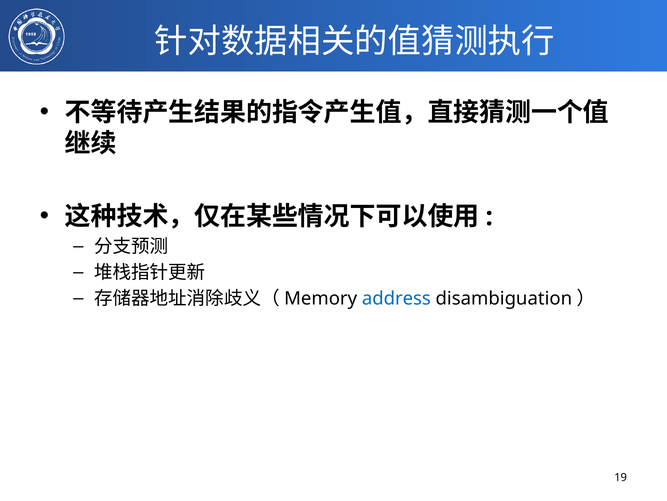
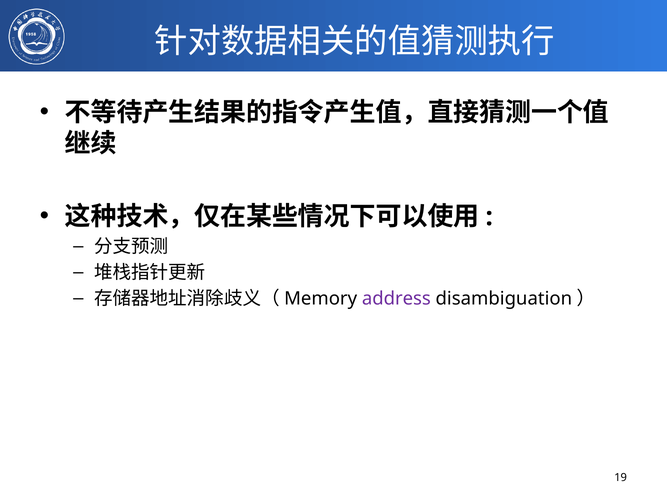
address colour: blue -> purple (396, 298)
